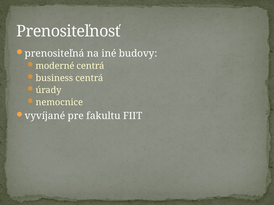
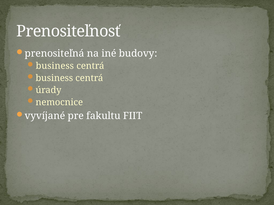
moderné: moderné -> business (55, 66)
